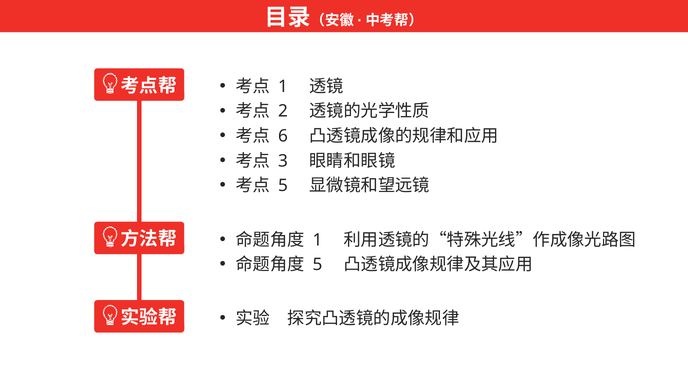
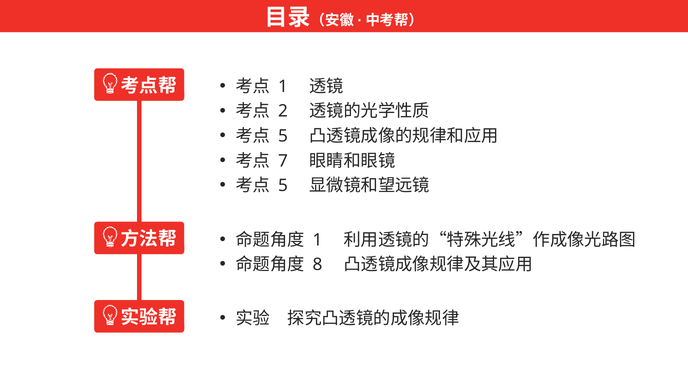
6: 6 -> 5 (283, 136)
3: 3 -> 7 (283, 161)
5: 5 -> 8 (317, 265)
